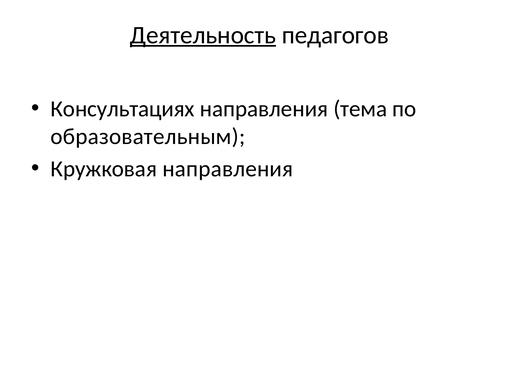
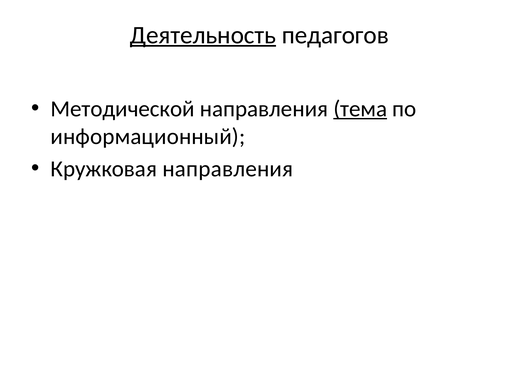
Консультациях: Консультациях -> Методической (123, 109)
тема underline: none -> present (360, 109)
образовательным: образовательным -> информационный (148, 137)
